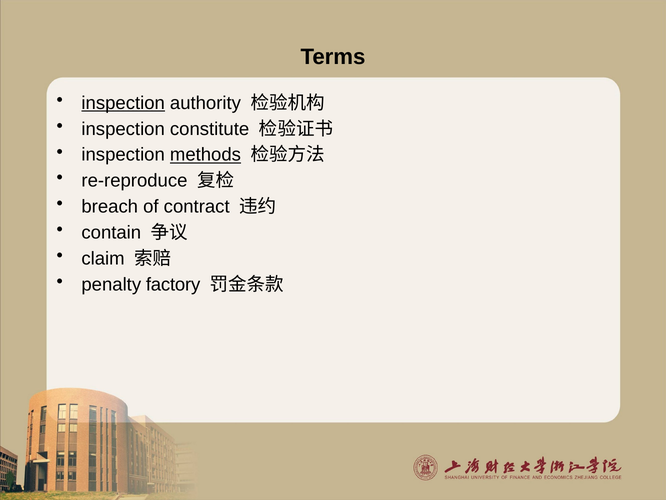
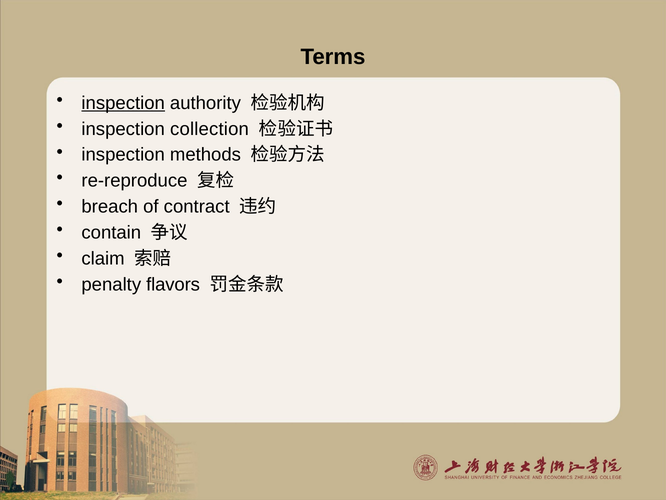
constitute: constitute -> collection (210, 129)
methods underline: present -> none (205, 155)
factory: factory -> flavors (173, 284)
